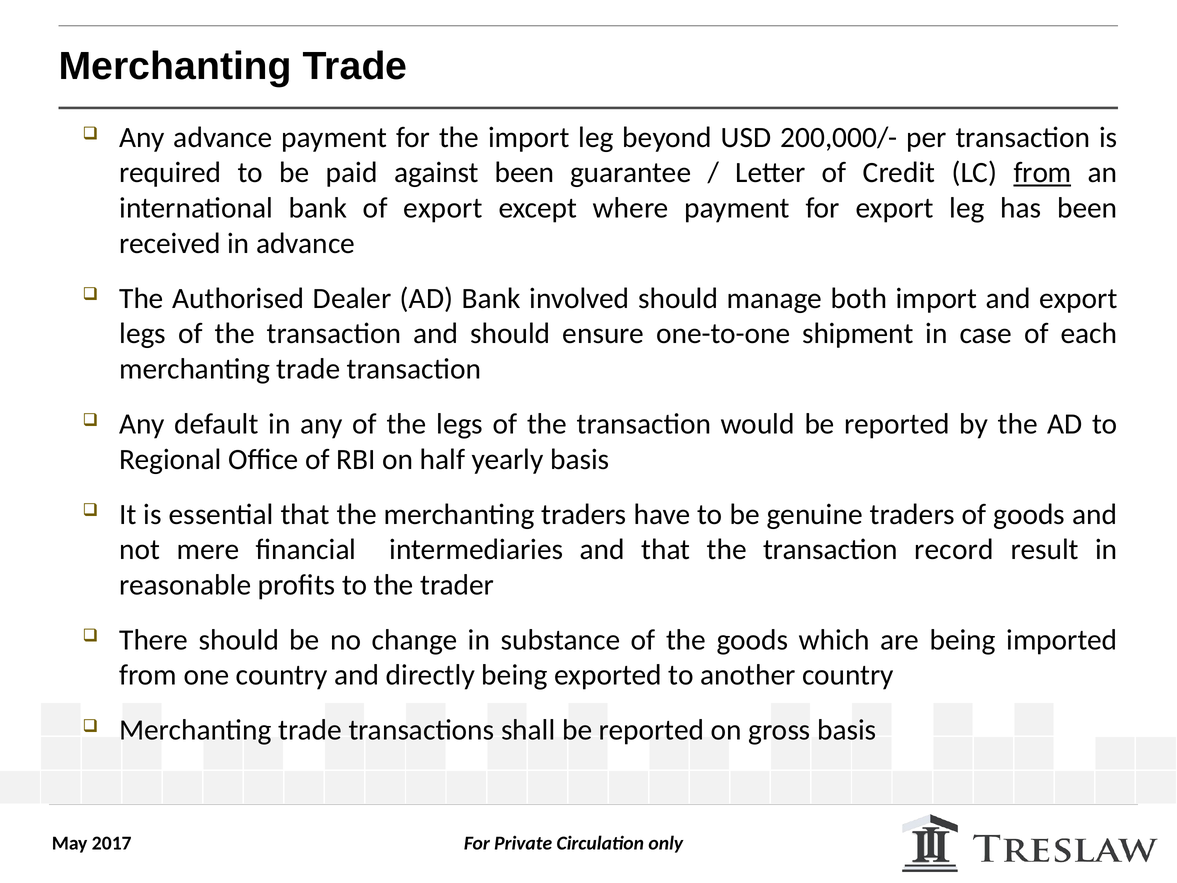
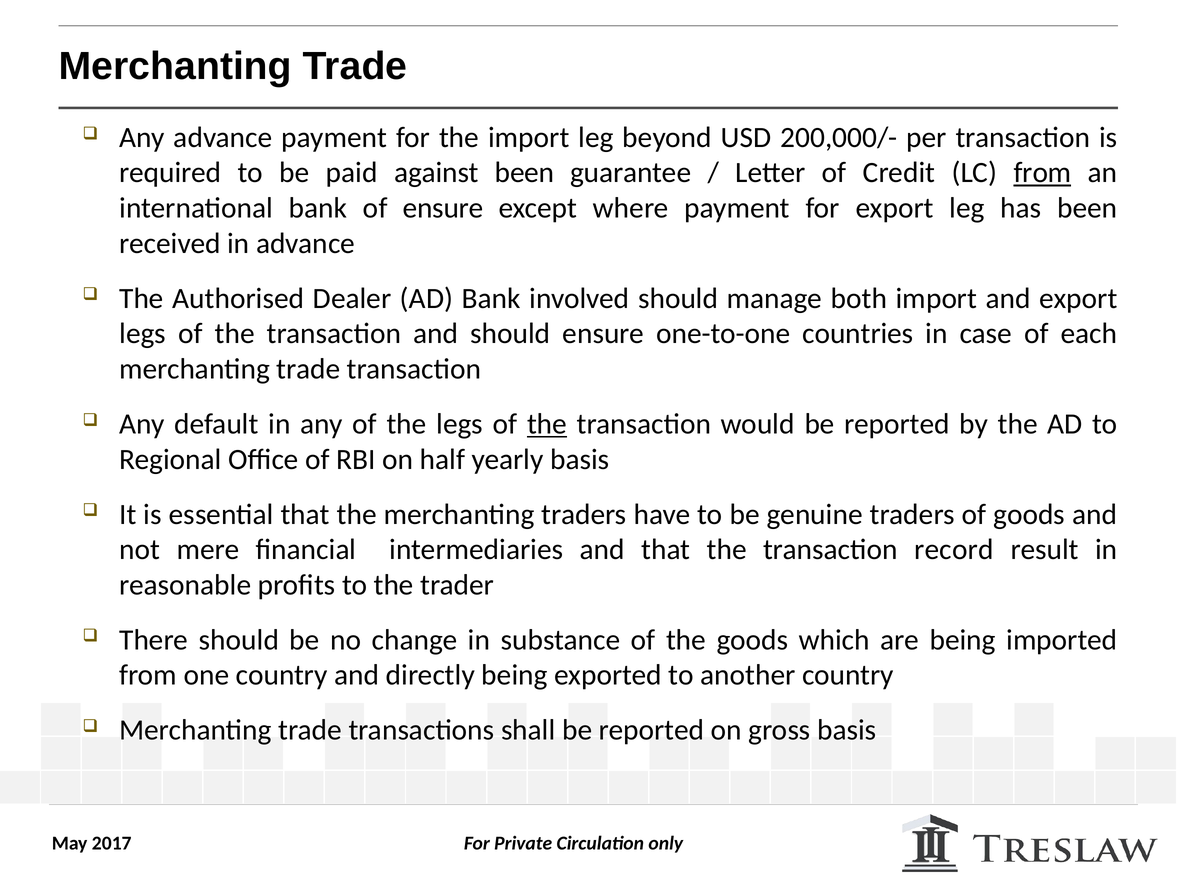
of export: export -> ensure (443, 208)
shipment: shipment -> countries (858, 334)
the underline: none -> present (547, 424)
